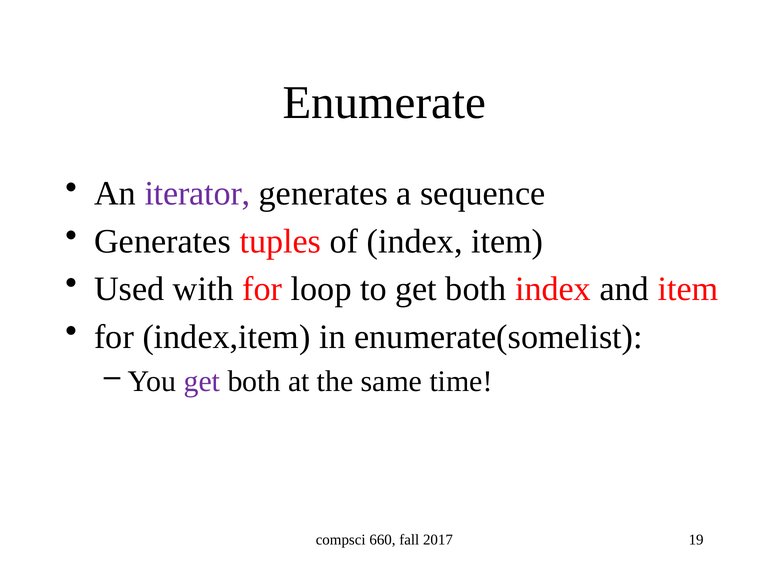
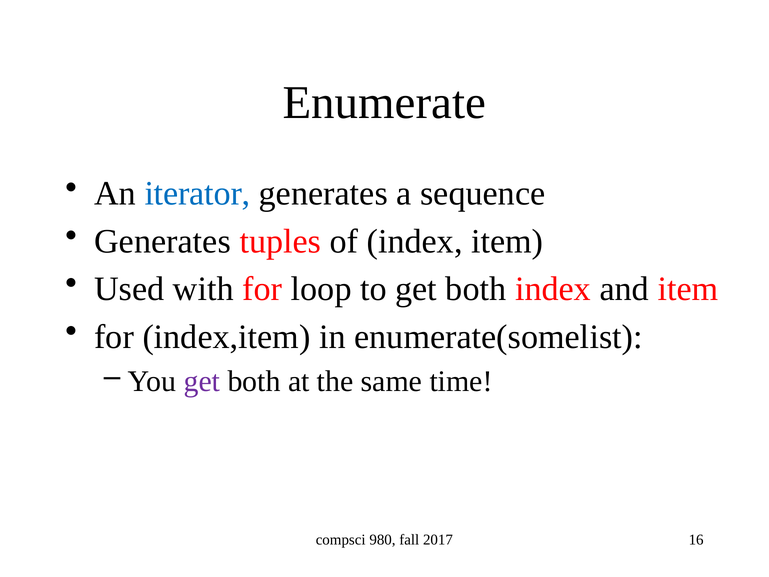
iterator colour: purple -> blue (197, 193)
660: 660 -> 980 (382, 539)
19: 19 -> 16 (696, 539)
